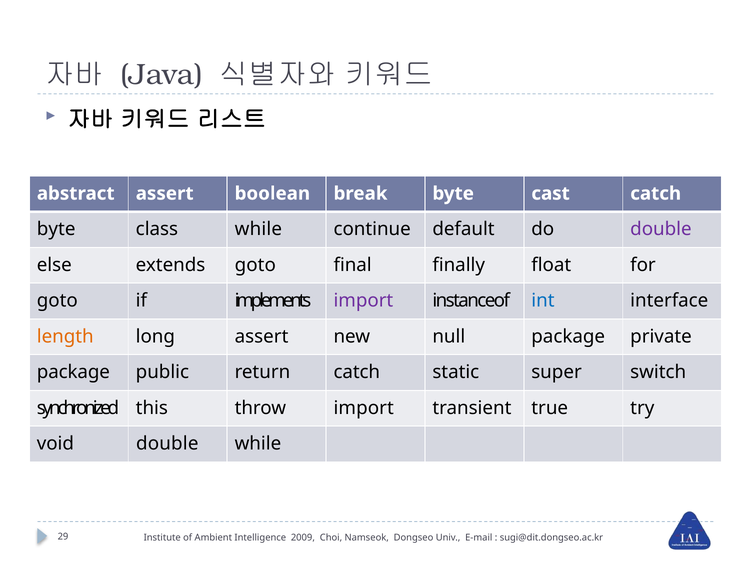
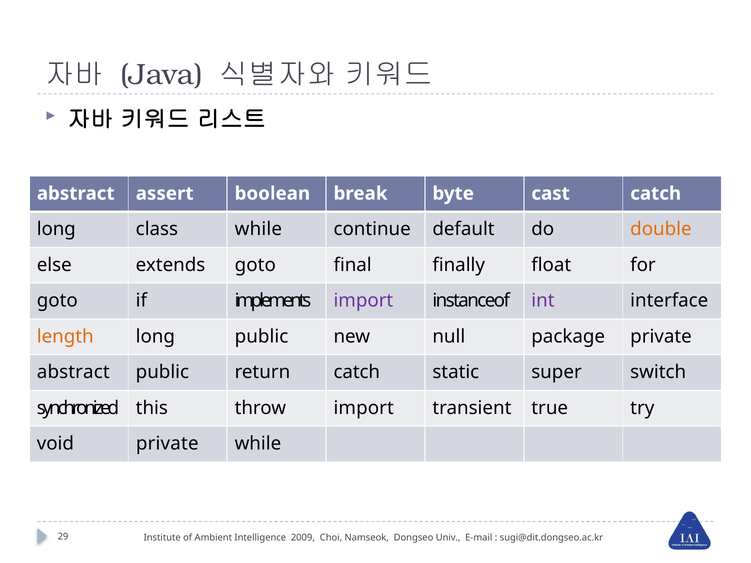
byte: byte -> long (56, 229)
double colour: purple -> orange (661, 229)
int colour: blue -> purple (543, 301)
long assert: assert -> public (262, 337)
package: package -> abstract (73, 372)
void double: double -> private (167, 444)
